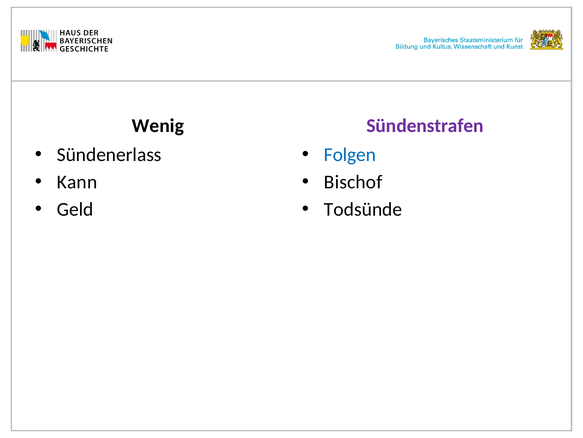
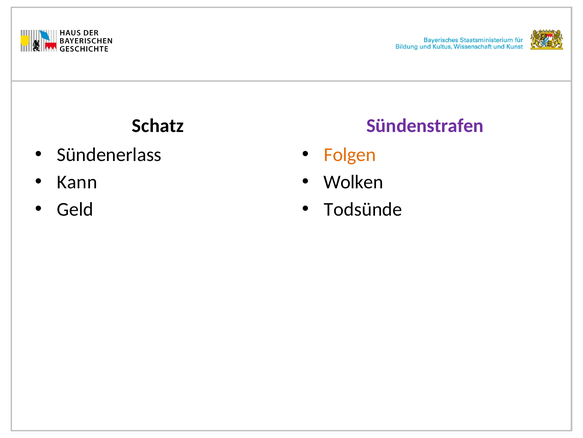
Wenig: Wenig -> Schatz (158, 125)
Folgen colour: blue -> orange (350, 155)
Bischof: Bischof -> Wolken (353, 182)
